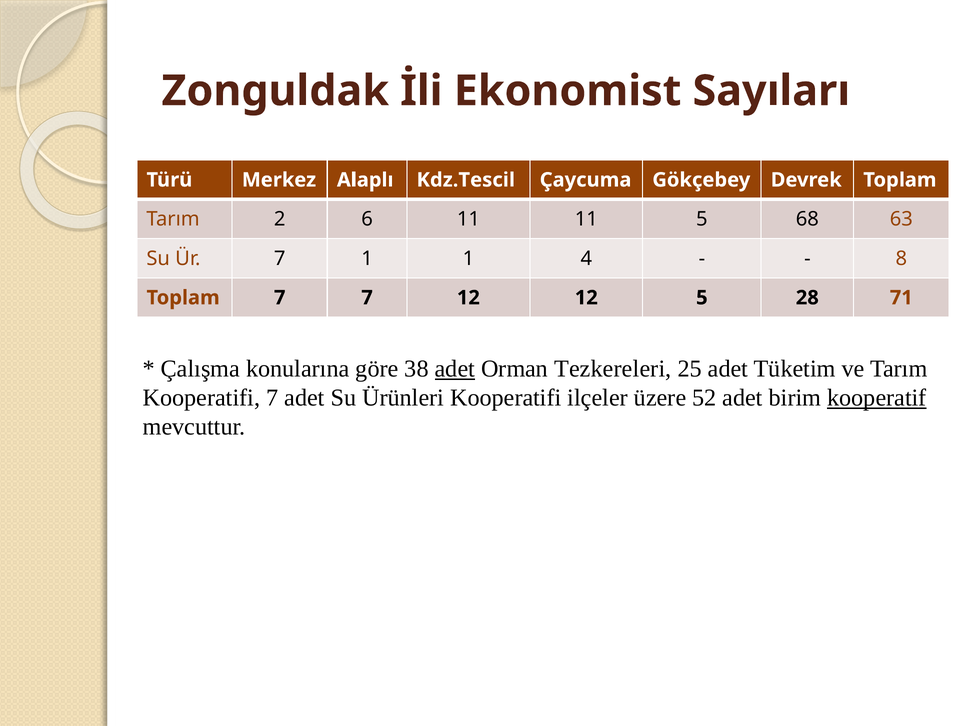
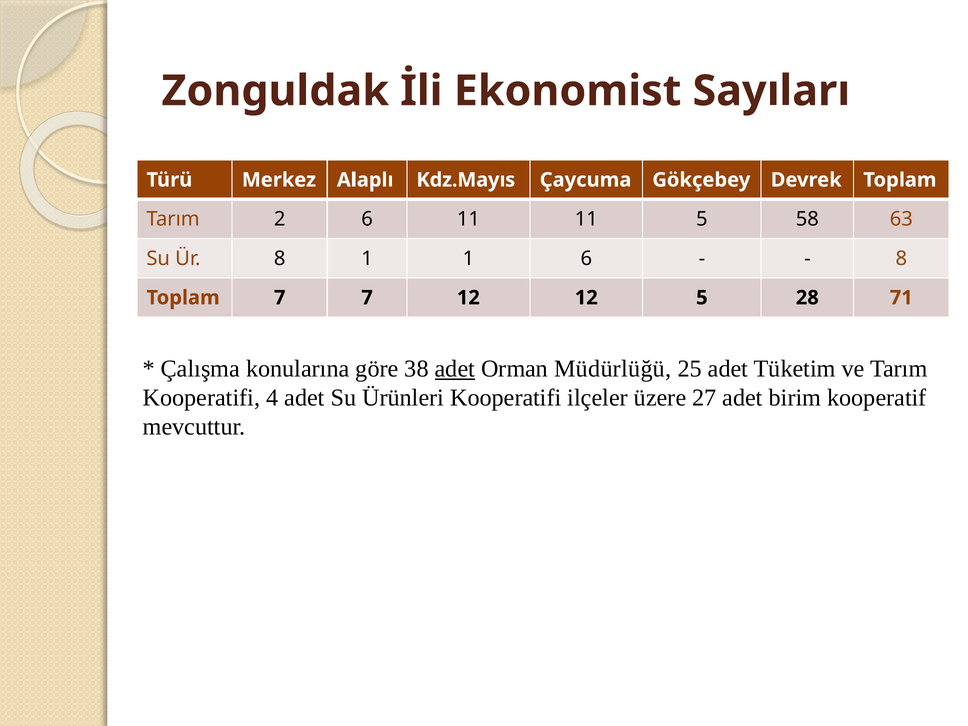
Kdz.Tescil: Kdz.Tescil -> Kdz.Mayıs (466, 180)
68: 68 -> 58 (807, 219)
Ür 7: 7 -> 8 (280, 258)
1 4: 4 -> 6 (586, 258)
Tezkereleri: Tezkereleri -> Müdürlüğü (613, 369)
Kooperatifi 7: 7 -> 4 (272, 398)
52: 52 -> 27 (704, 398)
kooperatif underline: present -> none (877, 398)
